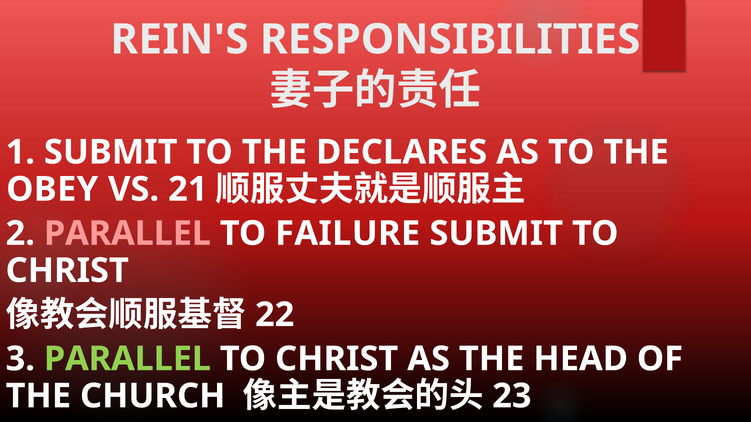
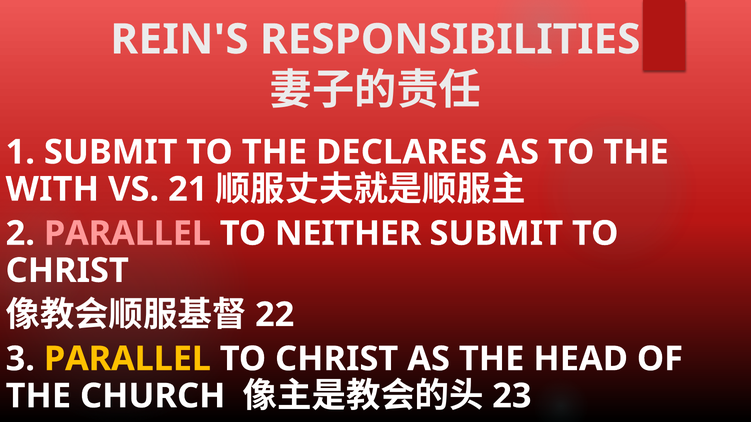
OBEY: OBEY -> WITH (52, 190)
FAILURE: FAILURE -> NEITHER (348, 234)
PARALLEL colour: light green -> yellow (127, 359)
